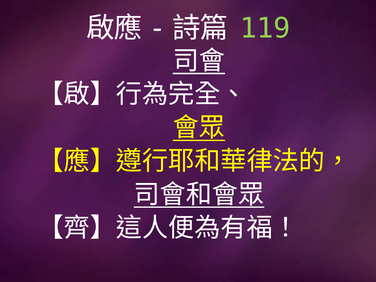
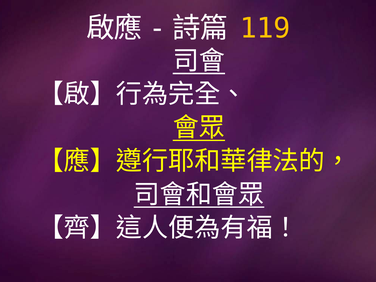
119 colour: light green -> yellow (265, 28)
